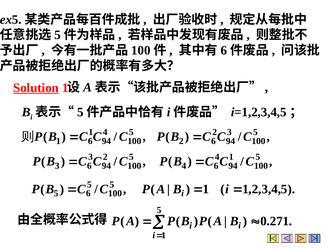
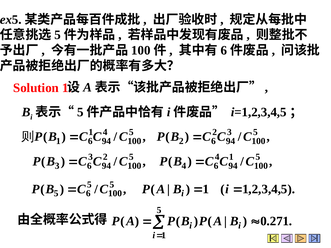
Solution underline: present -> none (36, 88)
